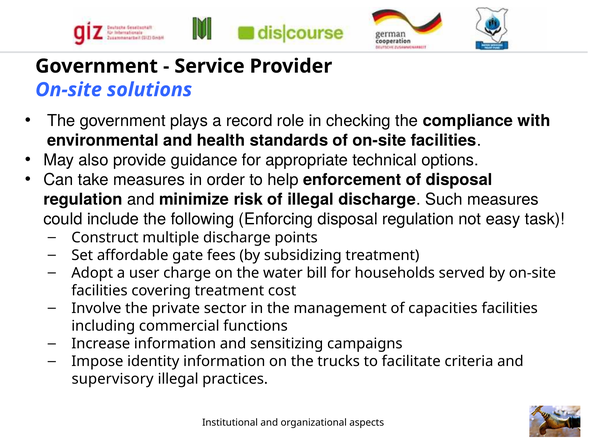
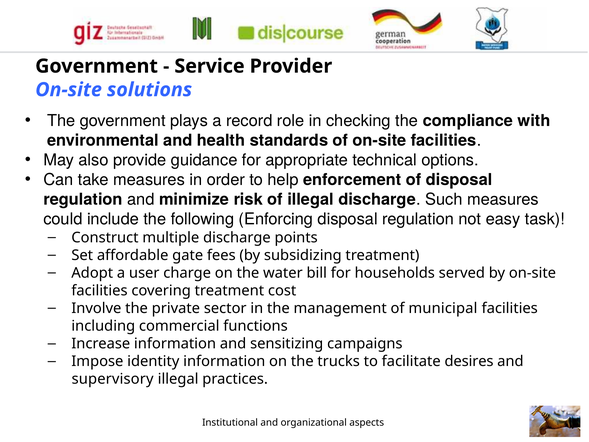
capacities: capacities -> municipal (443, 308)
criteria: criteria -> desires (469, 361)
